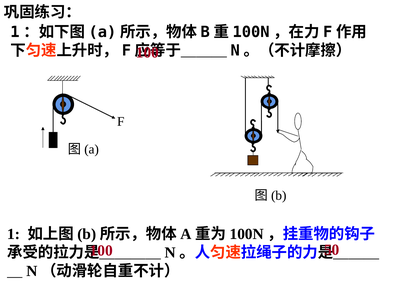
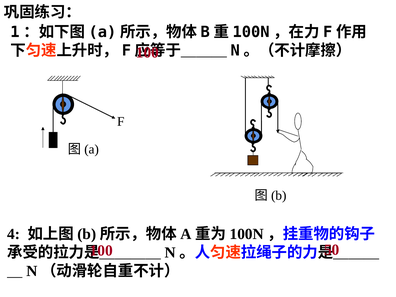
1: 1 -> 4 (14, 234)
